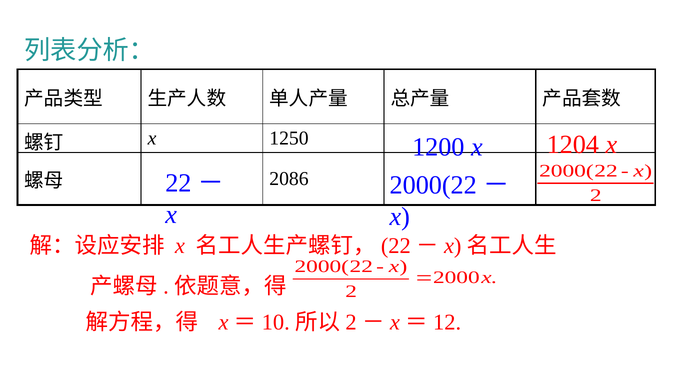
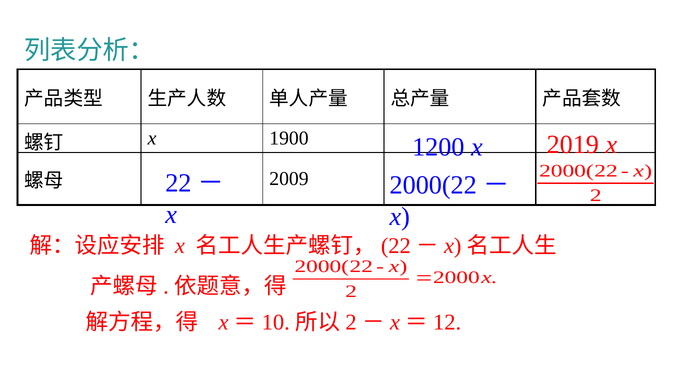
1204: 1204 -> 2019 (573, 144)
1250: 1250 -> 1900 (289, 138)
2086: 2086 -> 2009 (289, 179)
